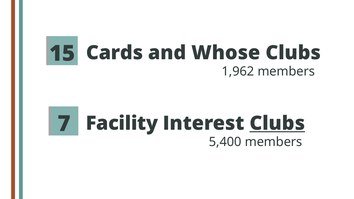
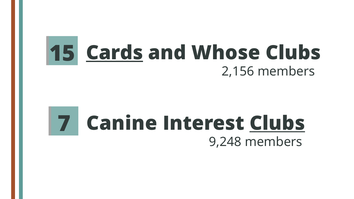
Cards underline: none -> present (115, 53)
1,962: 1,962 -> 2,156 (238, 72)
Facility: Facility -> Canine (122, 123)
5,400: 5,400 -> 9,248 (225, 142)
